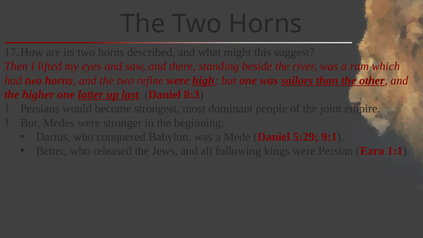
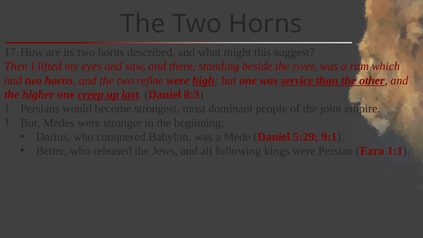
sailors: sailors -> service (297, 81)
latter: latter -> creep (91, 95)
